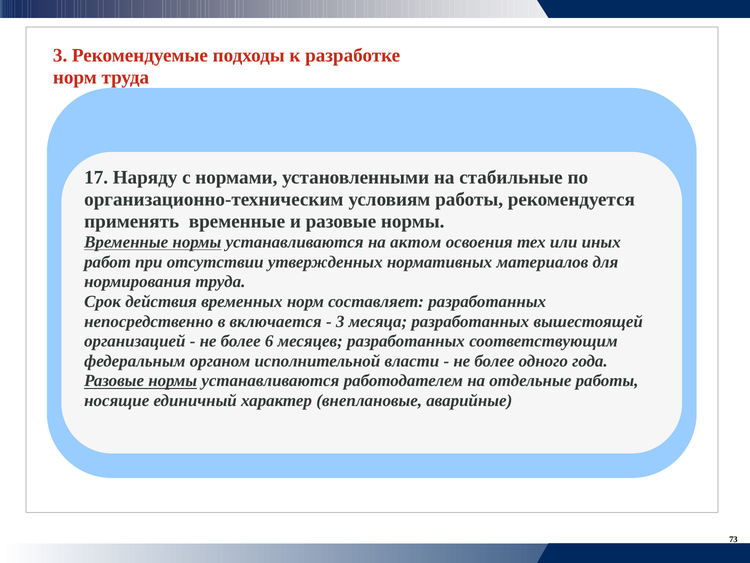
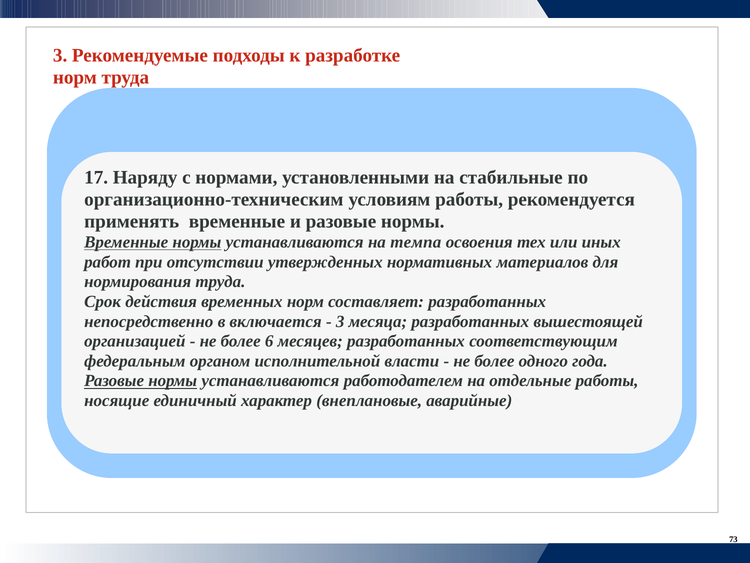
актом: актом -> темпа (416, 242)
